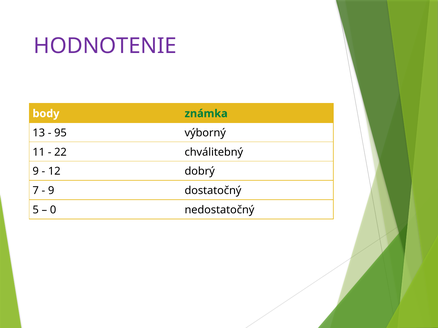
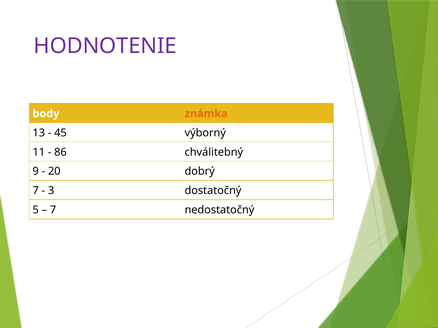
známka colour: green -> orange (206, 114)
95: 95 -> 45 (60, 133)
22: 22 -> 86 (60, 152)
12: 12 -> 20 (54, 172)
9: 9 -> 3 (51, 191)
0: 0 -> 7 (53, 210)
